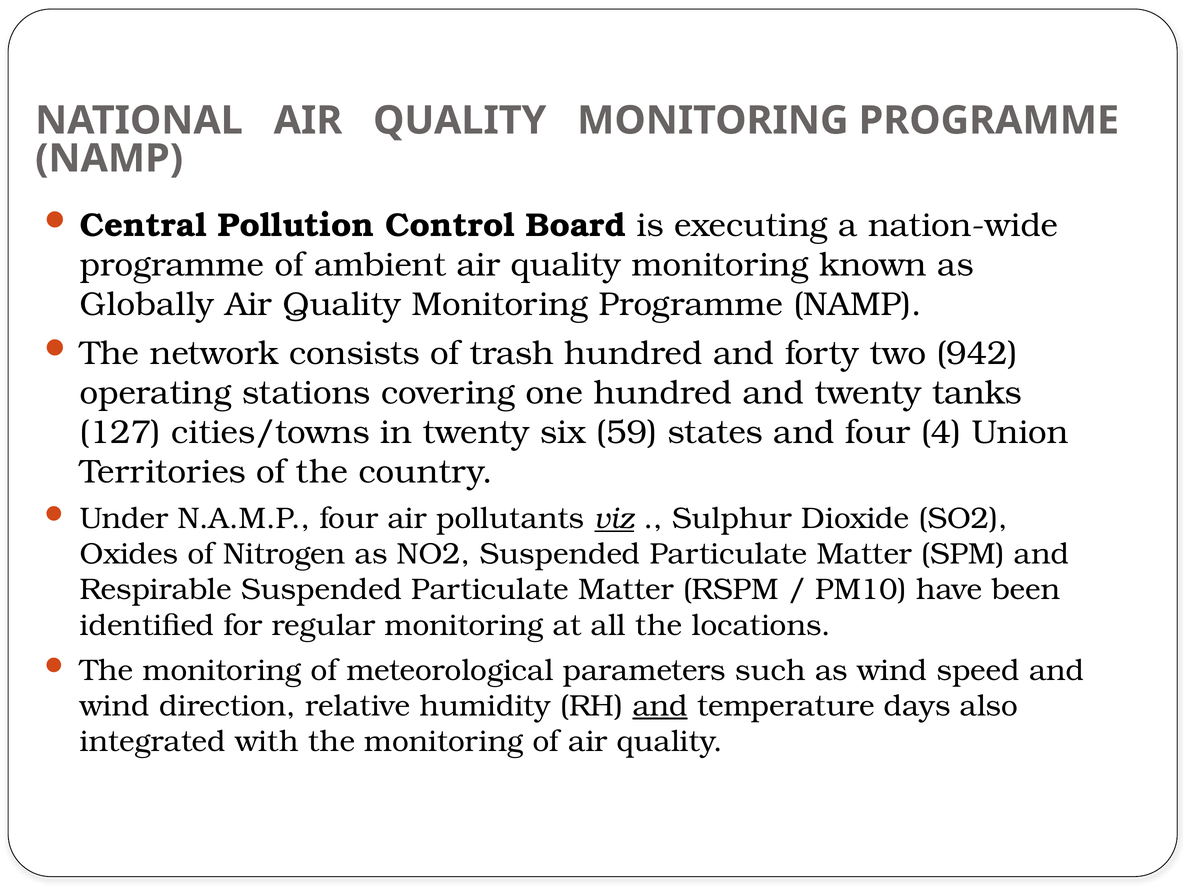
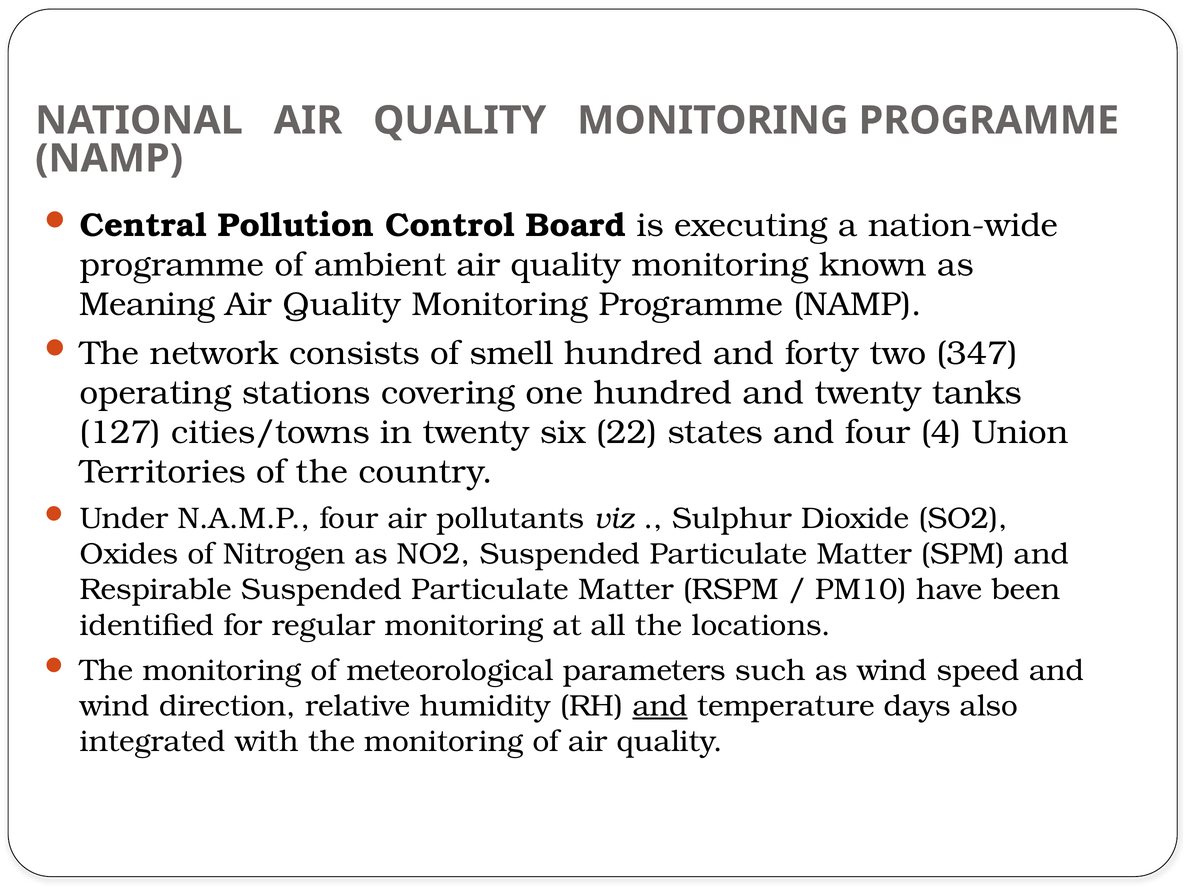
Globally: Globally -> Meaning (147, 304)
trash: trash -> smell (512, 353)
942: 942 -> 347 (977, 353)
59: 59 -> 22 (627, 433)
viz underline: present -> none (614, 519)
